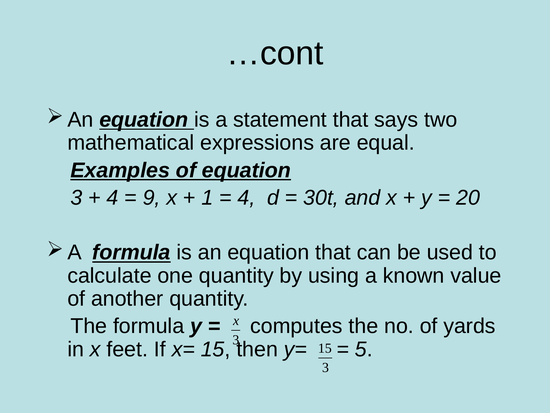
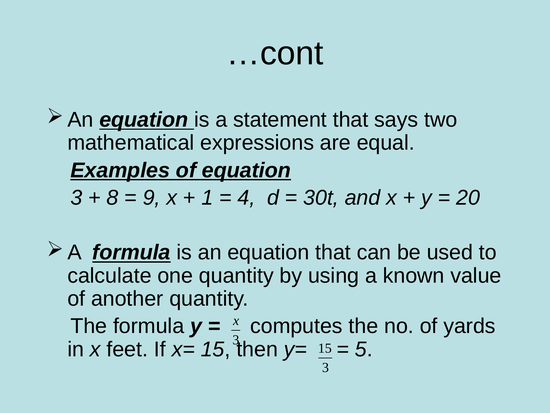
4: 4 -> 8 (112, 197)
